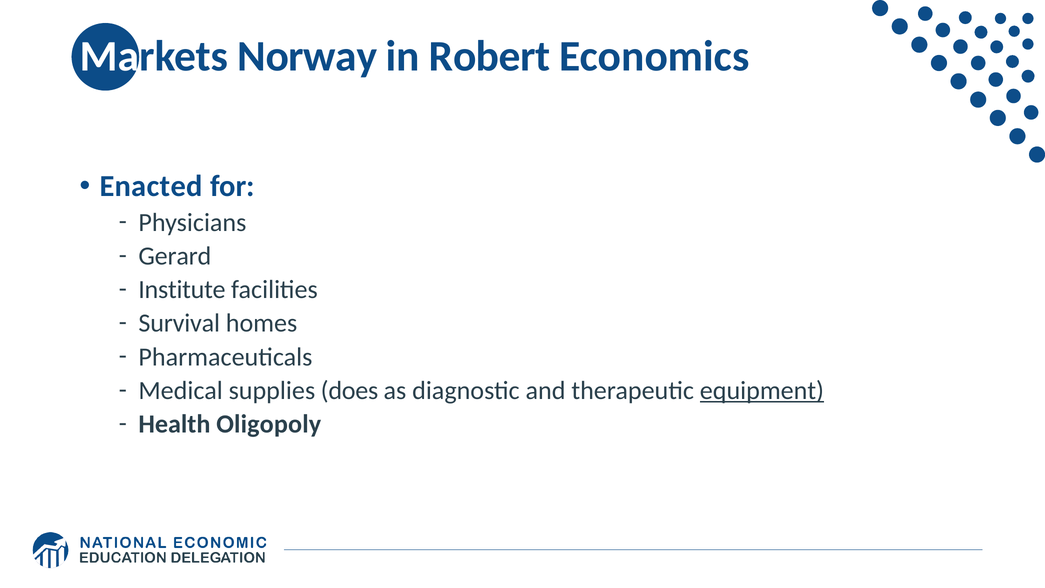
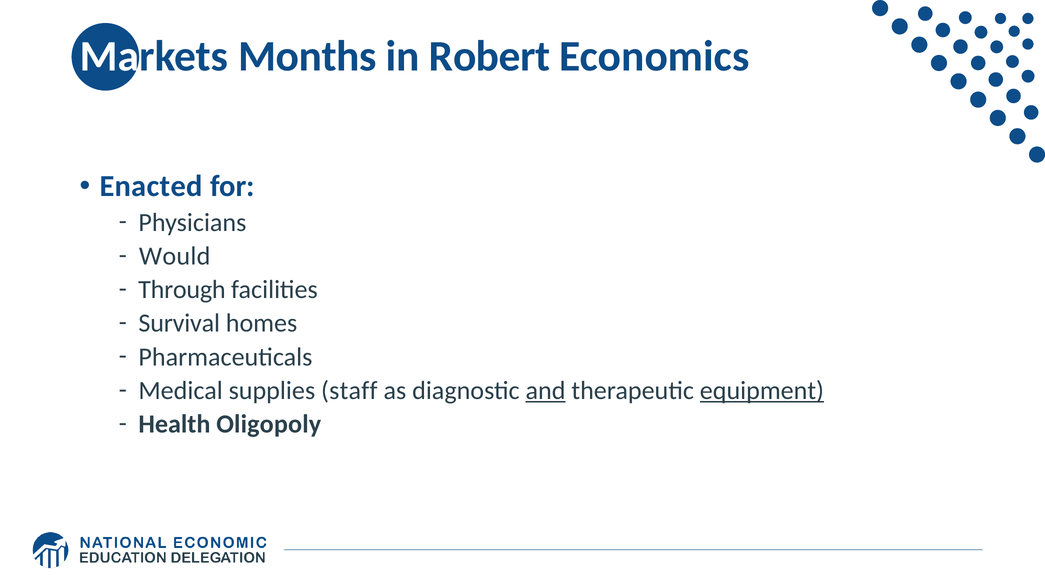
Norway: Norway -> Months (307, 57)
Gerard: Gerard -> Would (175, 256)
Institute: Institute -> Through (182, 290)
does: does -> staff (349, 391)
and underline: none -> present (546, 391)
